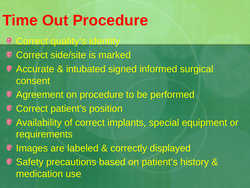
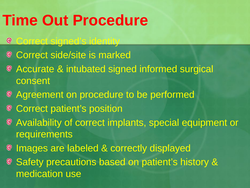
quality’s: quality’s -> signed’s (68, 41)
